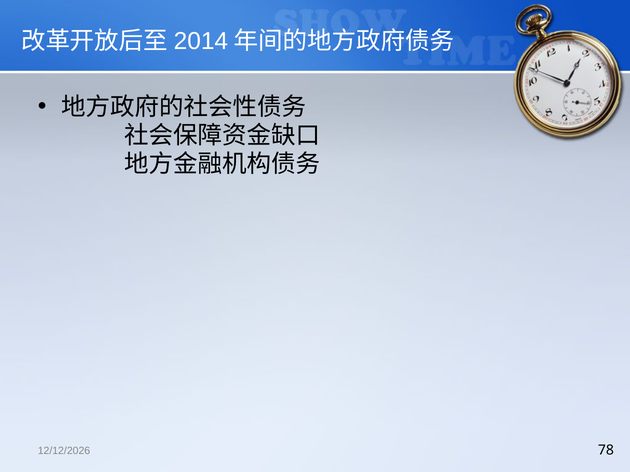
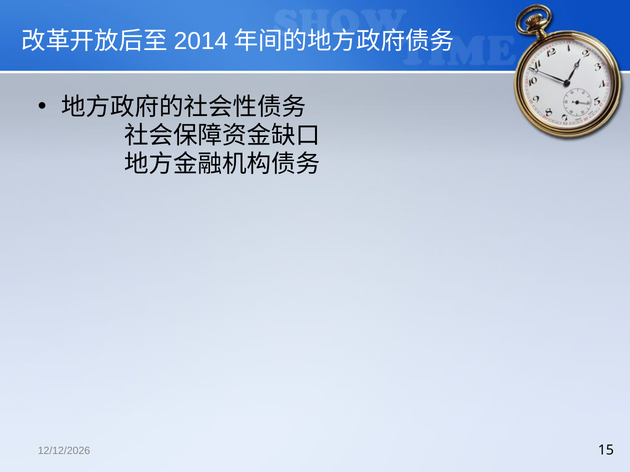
78: 78 -> 15 (606, 450)
